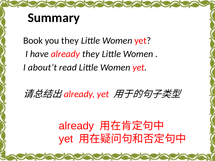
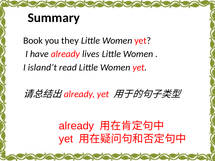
already they: they -> lives (91, 54)
about’t: about’t -> island’t (42, 67)
